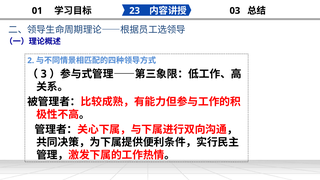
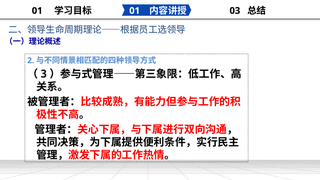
23: 23 -> 01 (135, 11)
